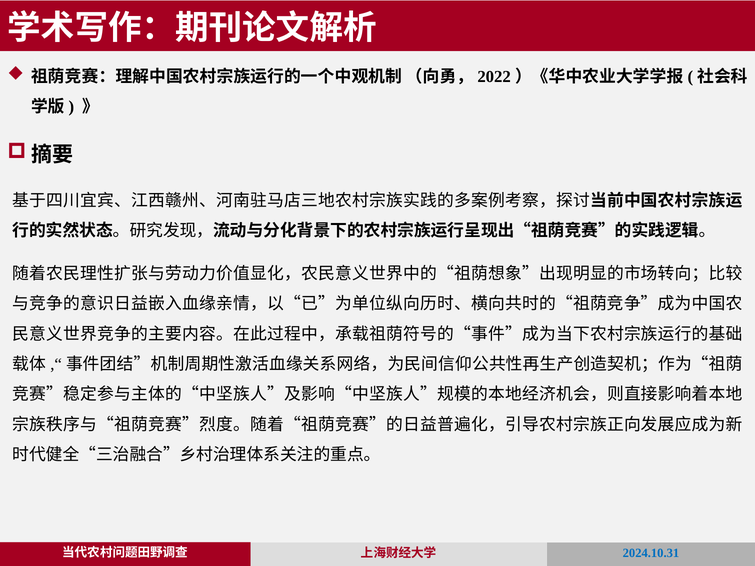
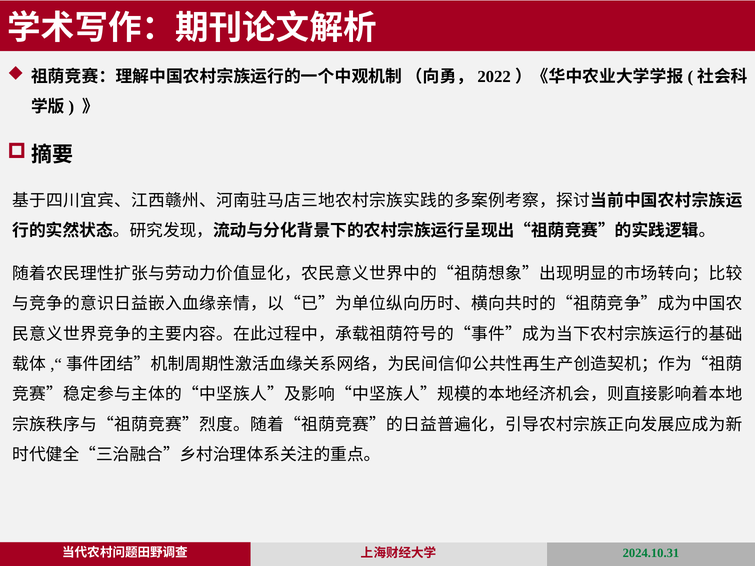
2024.10.31 colour: blue -> green (651, 553)
